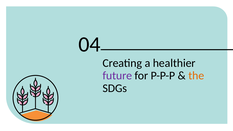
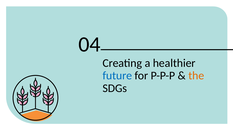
future colour: purple -> blue (117, 76)
